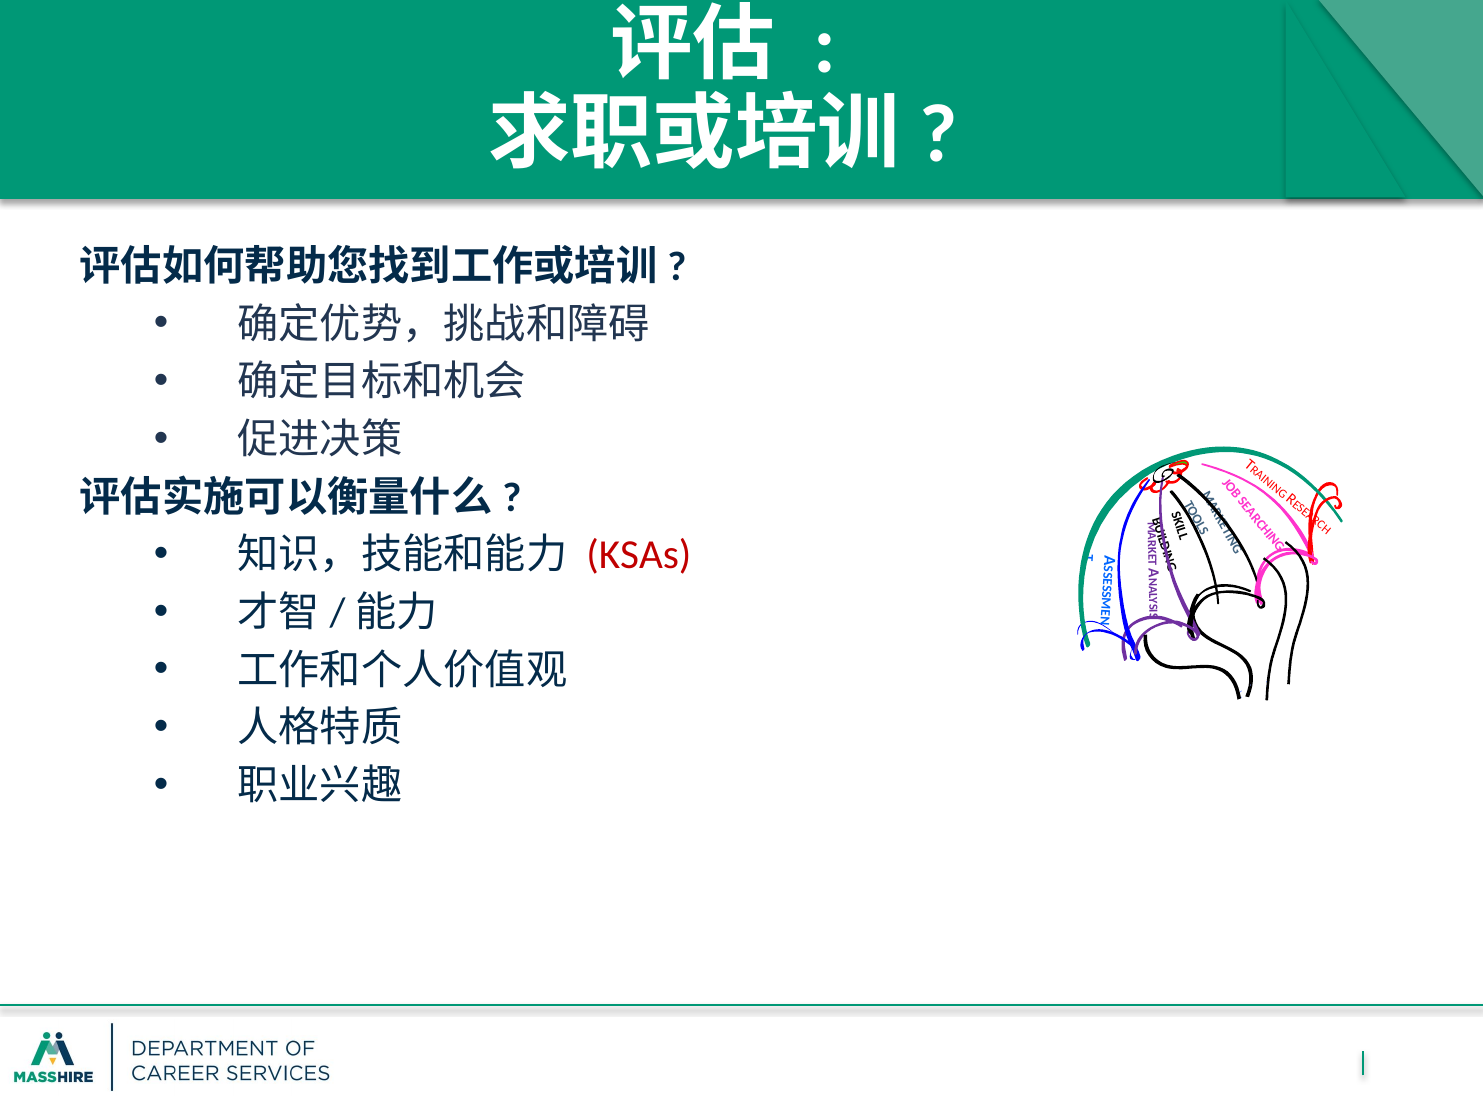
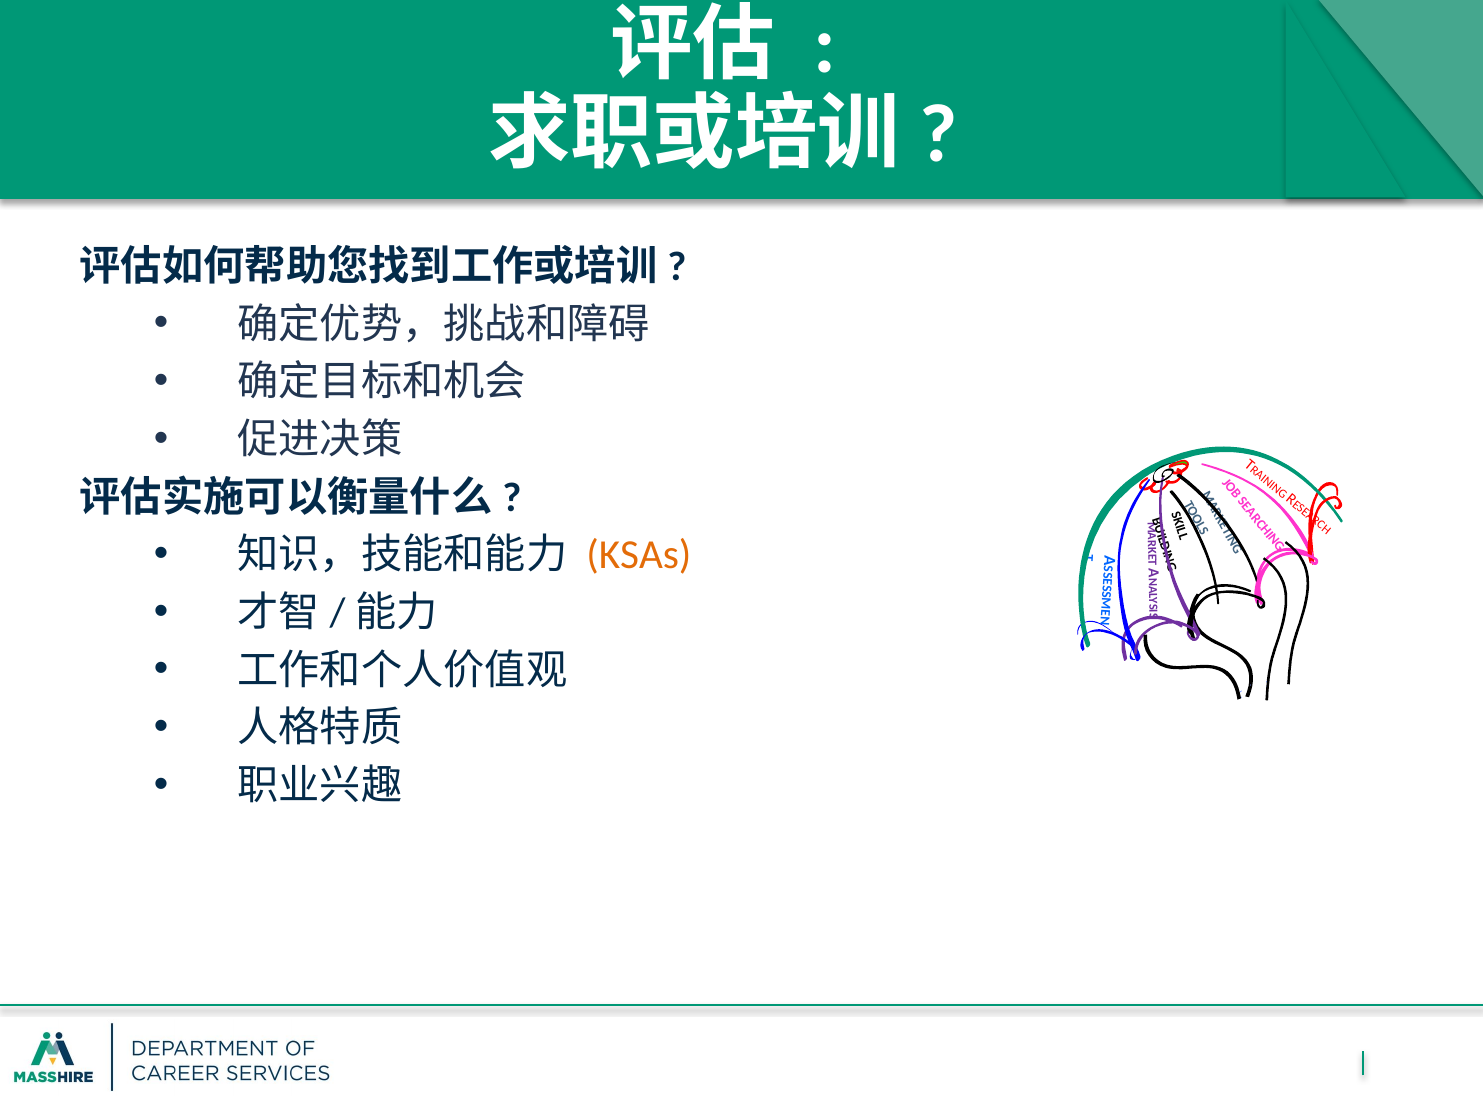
KSAs colour: red -> orange (639, 555)
